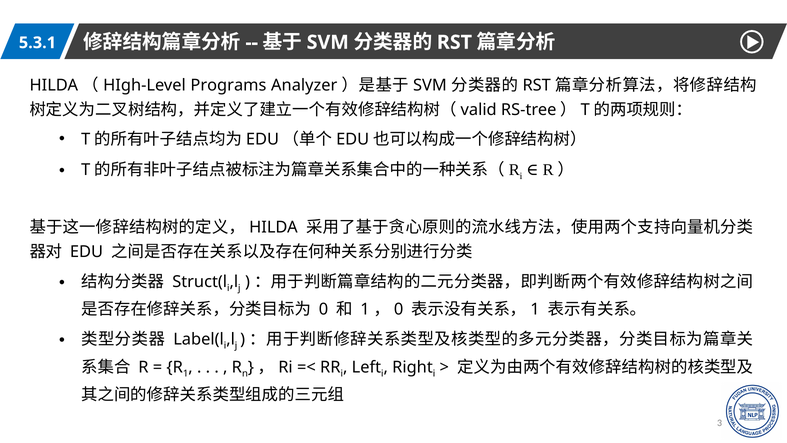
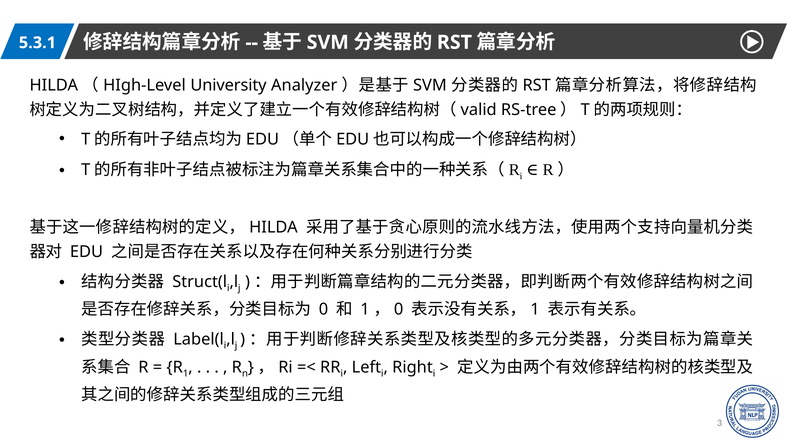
Programs: Programs -> University (229, 85)
